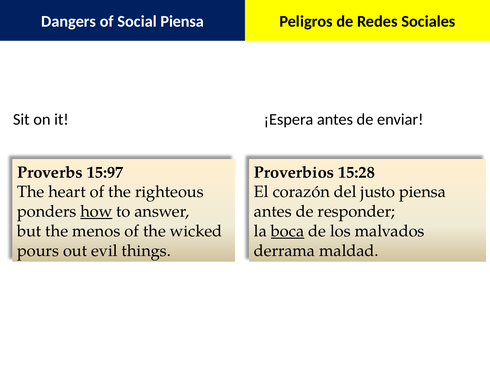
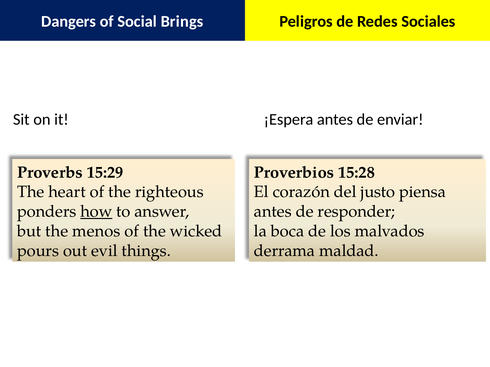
Social Piensa: Piensa -> Brings (182, 22)
15:97: 15:97 -> 15:29 (105, 173)
boca underline: present -> none (288, 231)
